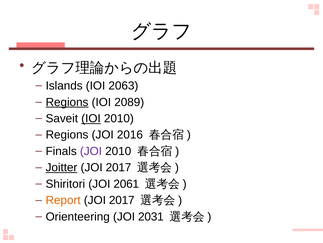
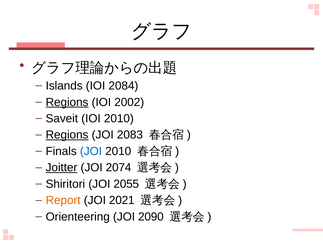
2063: 2063 -> 2084 (123, 86)
2089: 2089 -> 2002 (129, 102)
IOI underline: present -> none (91, 118)
Regions underline: none -> present (67, 134)
2016: 2016 -> 2083 (130, 134)
JOI colour: purple -> blue (91, 151)
2017: 2017 -> 2074 (119, 167)
2061: 2061 -> 2055 (126, 183)
2017: 2017 -> 2021 (122, 200)
2031: 2031 -> 2090 (151, 216)
